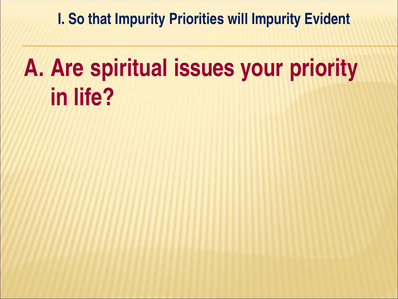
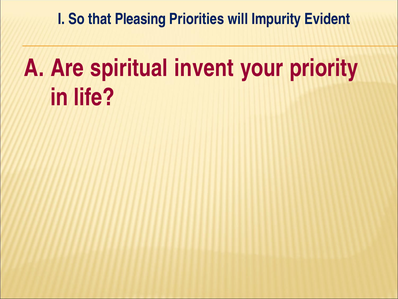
that Impurity: Impurity -> Pleasing (140, 19)
issues: issues -> invent (204, 68)
